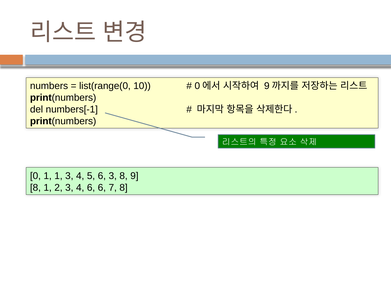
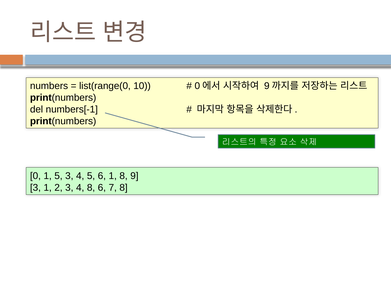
1 1: 1 -> 5 (58, 176)
6 3: 3 -> 1 (113, 176)
8: 8 -> 3 (35, 188)
4 6: 6 -> 8 (91, 188)
